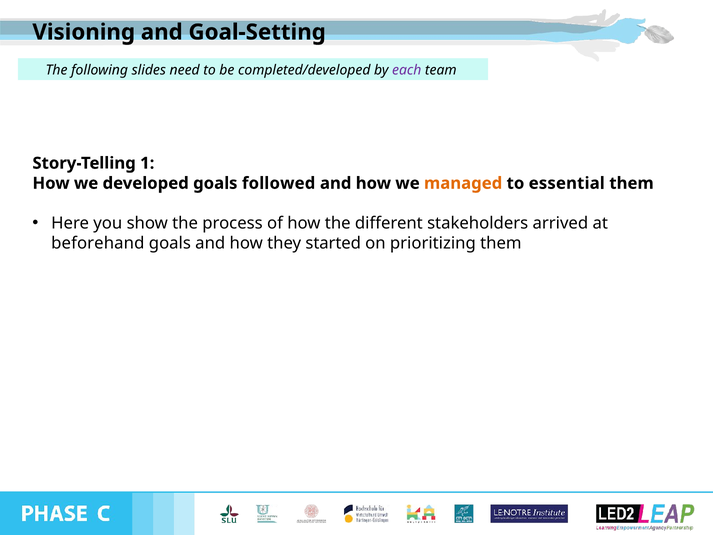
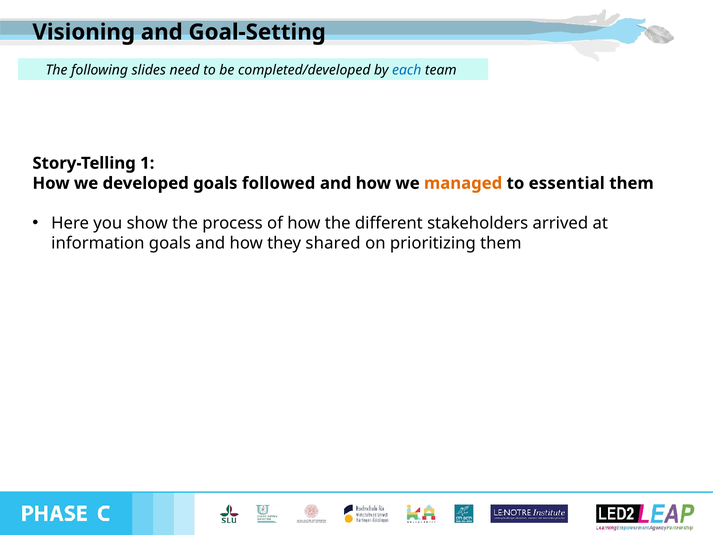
each colour: purple -> blue (407, 70)
beforehand: beforehand -> information (98, 243)
started: started -> shared (333, 243)
